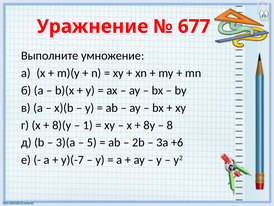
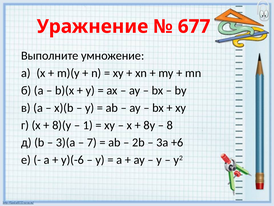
5: 5 -> 7 (92, 142)
y)(-7: y)(-7 -> y)(-6 (73, 160)
